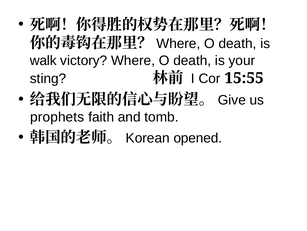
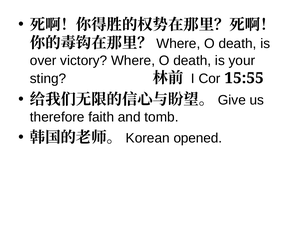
walk: walk -> over (43, 60)
prophets: prophets -> therefore (57, 117)
